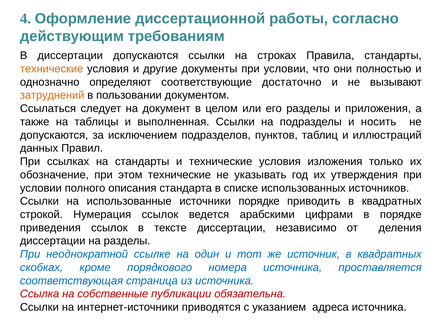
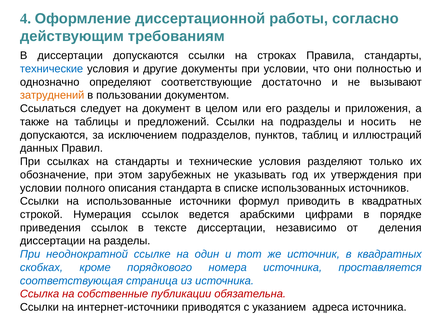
технические colour: orange -> blue (52, 69)
выполненная: выполненная -> предложений (173, 122)
изложения: изложения -> разделяют (335, 162)
этом технические: технические -> зарубежных (179, 175)
источники порядке: порядке -> формул (259, 202)
